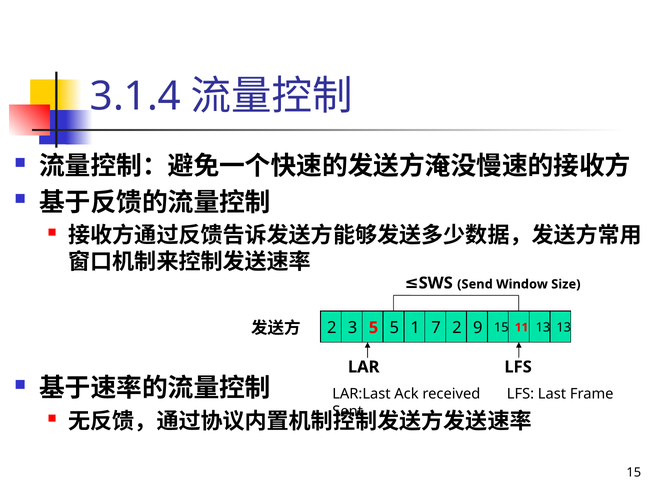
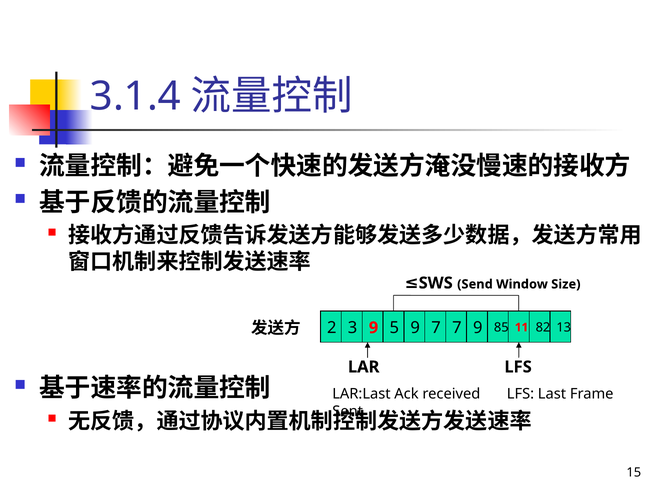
3 5: 5 -> 9 (373, 328)
5 1: 1 -> 9 (415, 328)
7 2: 2 -> 7 (457, 328)
9 15: 15 -> 85 (501, 328)
11 13: 13 -> 82 (543, 328)
